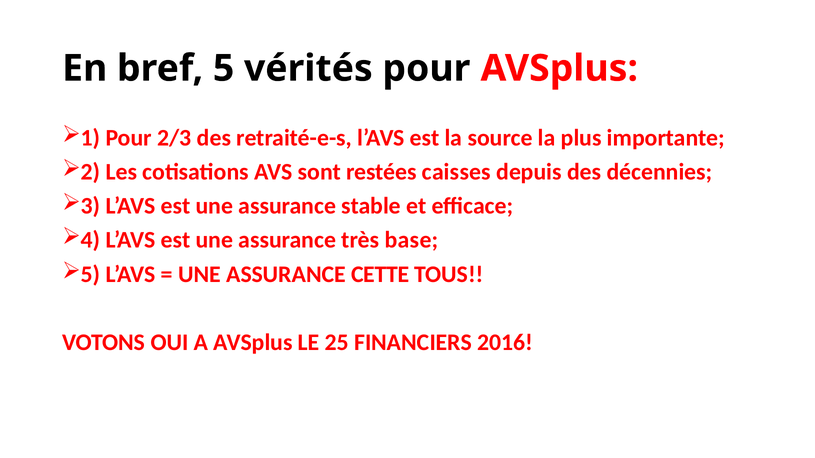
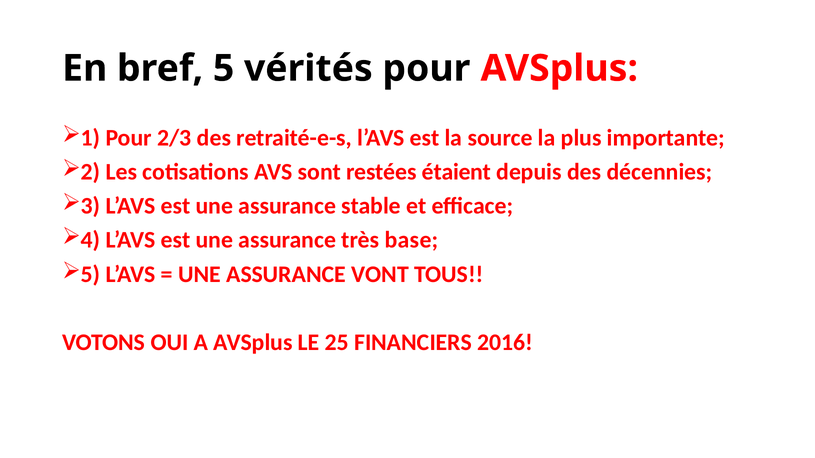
caisses: caisses -> étaient (457, 172)
CETTE: CETTE -> VONT (380, 274)
